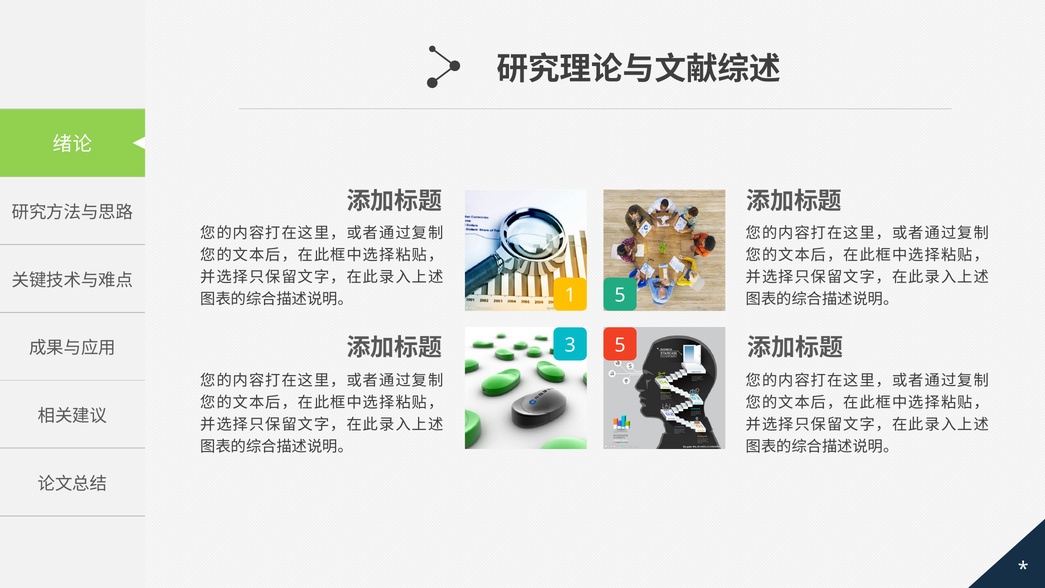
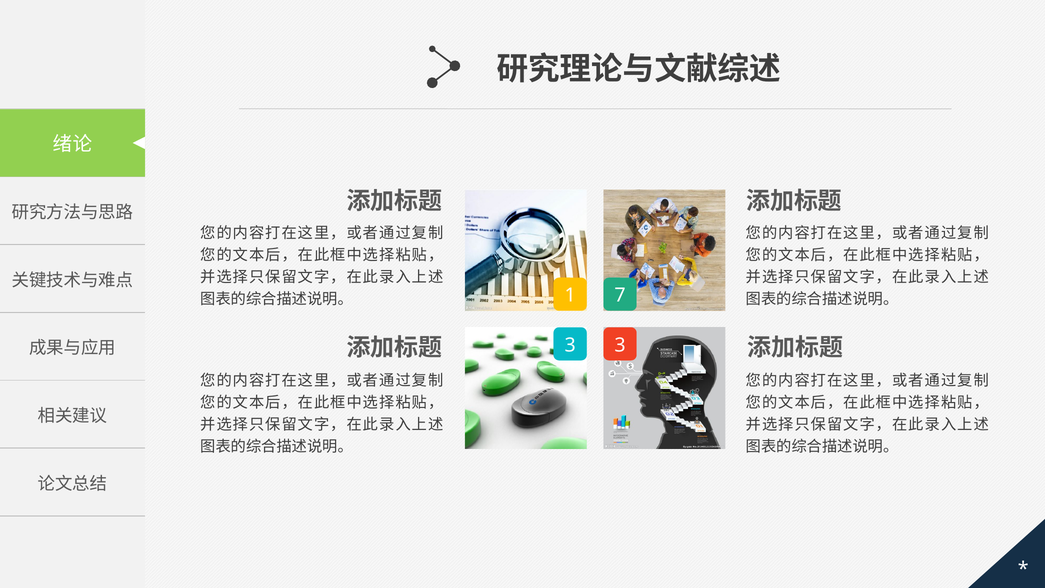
1 5: 5 -> 7 (620, 295)
3 5: 5 -> 3 (620, 345)
